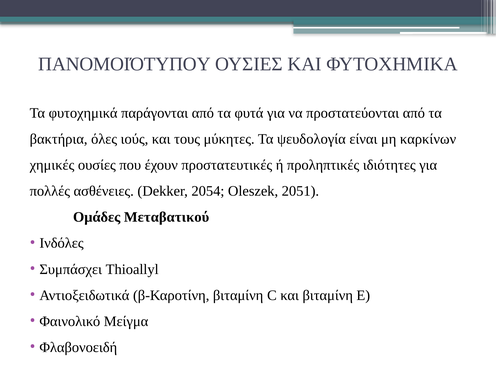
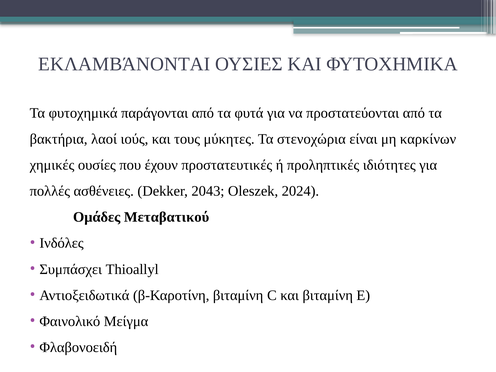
ΠΑΝΟΜΟΙΌΤΥΠΟΥ: ΠΑΝΟΜΟΙΌΤΥΠΟΥ -> ΕΚΛΑΜΒΆΝΟΝΤΑΙ (124, 64)
όλες: όλες -> λαοί (104, 139)
ψευδολογία: ψευδολογία -> στενοχώρια (311, 139)
2054: 2054 -> 2043 (208, 191)
2051: 2051 -> 2024 (300, 191)
